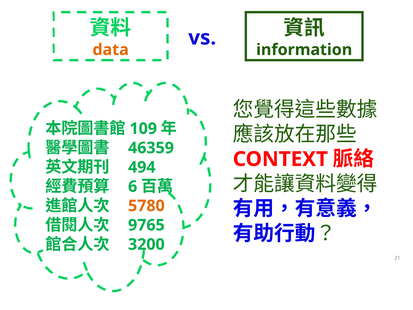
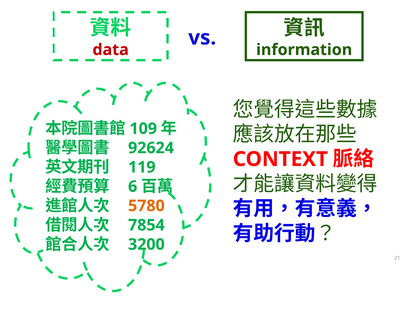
data colour: orange -> red (111, 50)
46359: 46359 -> 92624 (151, 148)
494: 494 -> 119 (142, 167)
9765: 9765 -> 7854 (146, 225)
